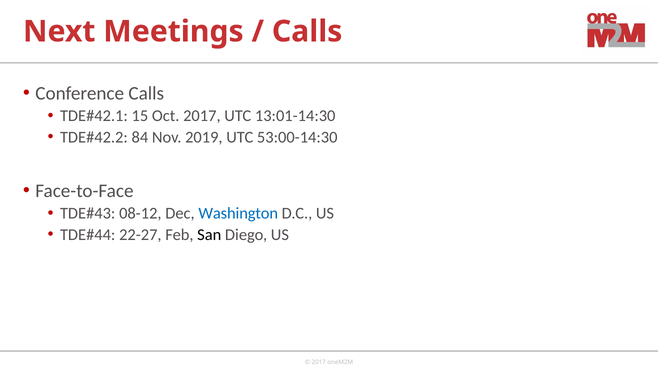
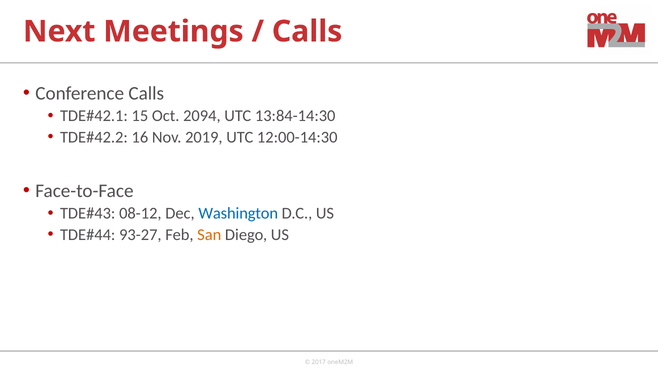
Oct 2017: 2017 -> 2094 (202, 116)
13:01-14:30: 13:01-14:30 -> 13:84-14:30 (295, 116)
84: 84 -> 16 (140, 137)
53:00-14:30: 53:00-14:30 -> 12:00-14:30 (297, 137)
22-27: 22-27 -> 93-27 (140, 235)
San colour: black -> orange (209, 235)
